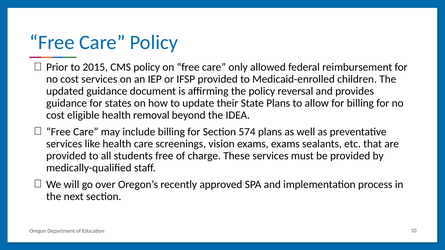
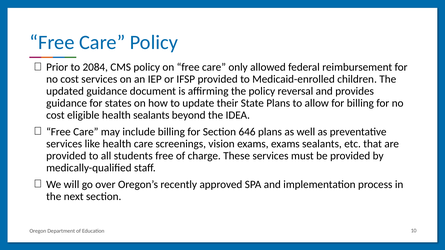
2015: 2015 -> 2084 (95, 67)
health removal: removal -> sealants (151, 115)
574: 574 -> 646 (247, 132)
